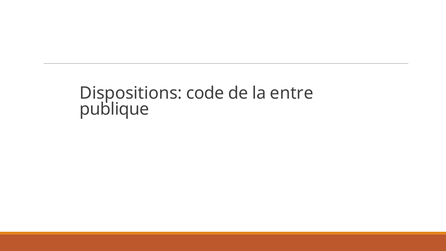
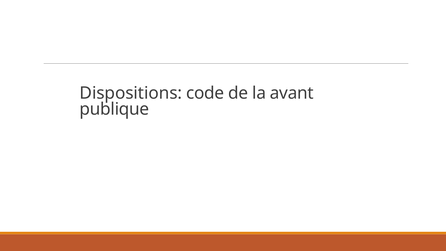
entre: entre -> avant (292, 93)
